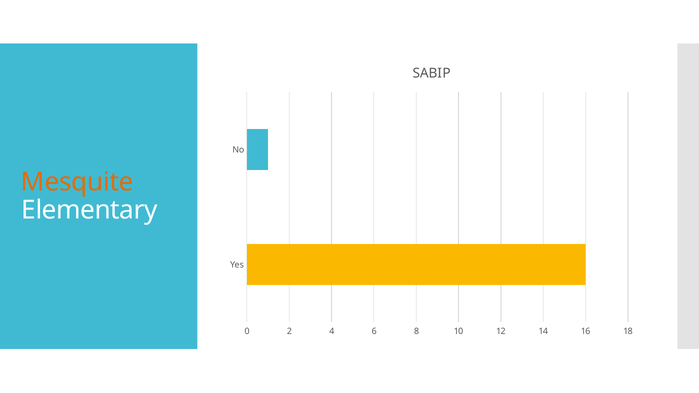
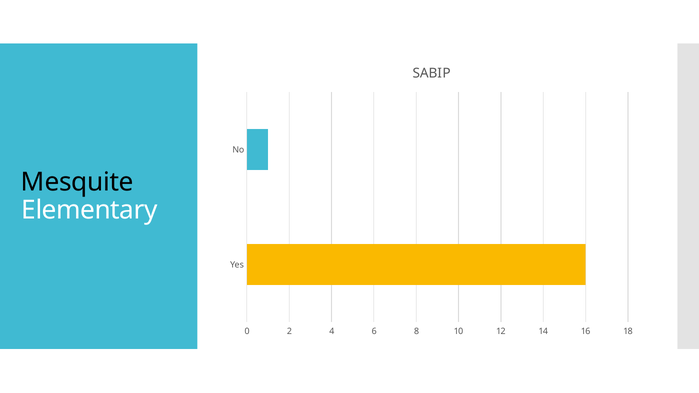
Mesquite colour: orange -> black (77, 182)
